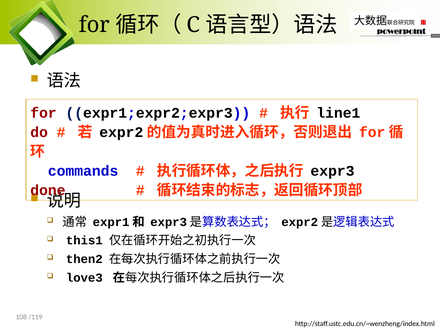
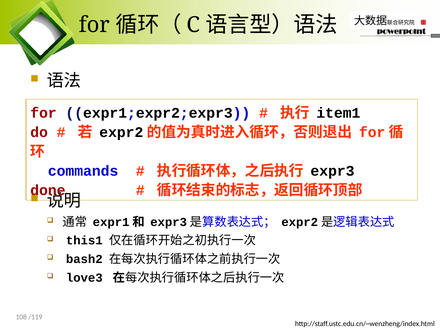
line1: line1 -> item1 (338, 113)
then2: then2 -> bash2 (84, 259)
